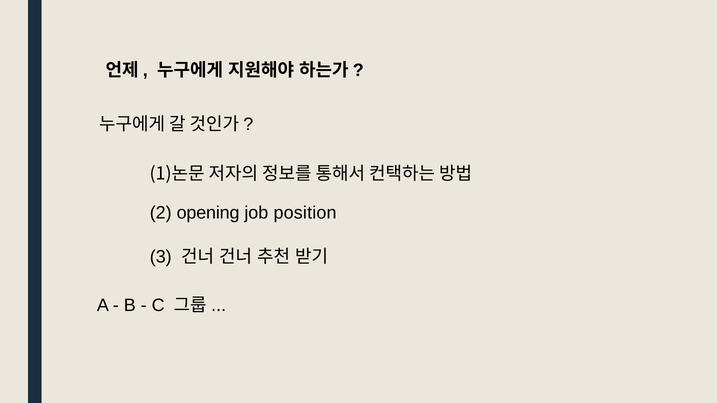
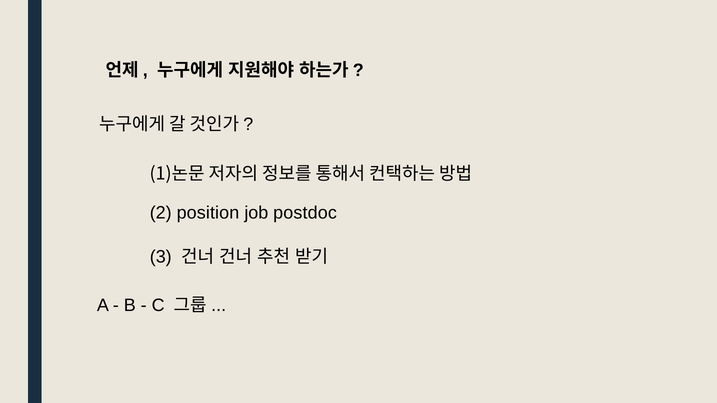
opening: opening -> position (208, 213)
position: position -> postdoc (305, 213)
